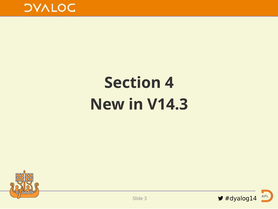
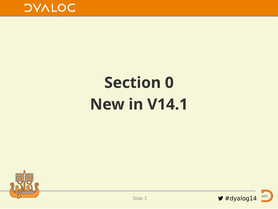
4: 4 -> 0 (169, 83)
V14.3: V14.3 -> V14.1 (168, 104)
